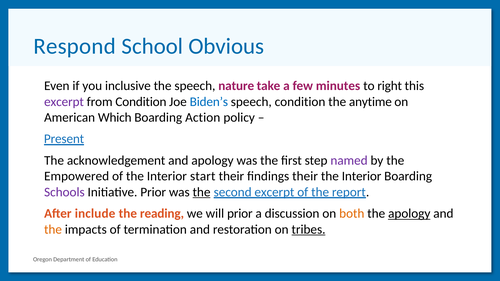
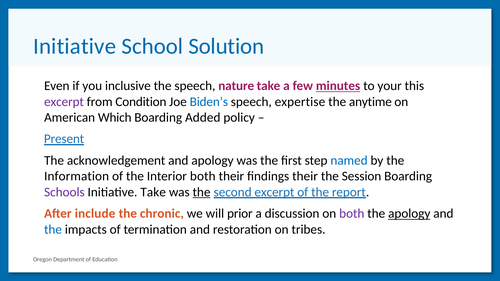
Respond: Respond -> Initiative (75, 46)
Obvious: Obvious -> Solution (226, 46)
minutes underline: none -> present (338, 86)
right: right -> your (390, 86)
speech condition: condition -> expertise (300, 102)
Action: Action -> Added (203, 118)
named colour: purple -> blue (349, 161)
Empowered: Empowered -> Information (77, 176)
Interior start: start -> both (203, 176)
Interior: Interior -> Session (362, 176)
Initiative Prior: Prior -> Take (153, 192)
reading: reading -> chronic (162, 214)
both colour: orange -> purple (352, 214)
the colour: orange -> blue (53, 230)
tribes underline: present -> none (309, 230)
